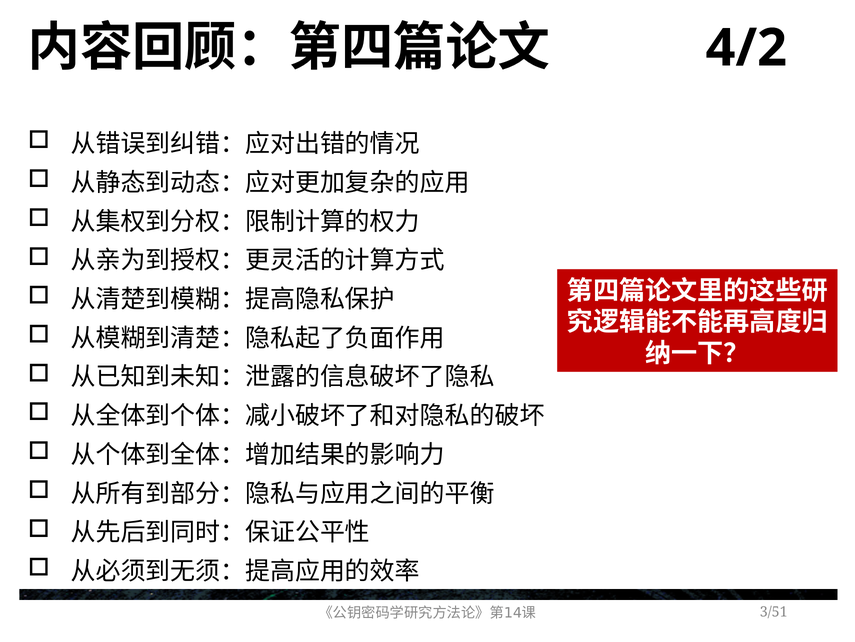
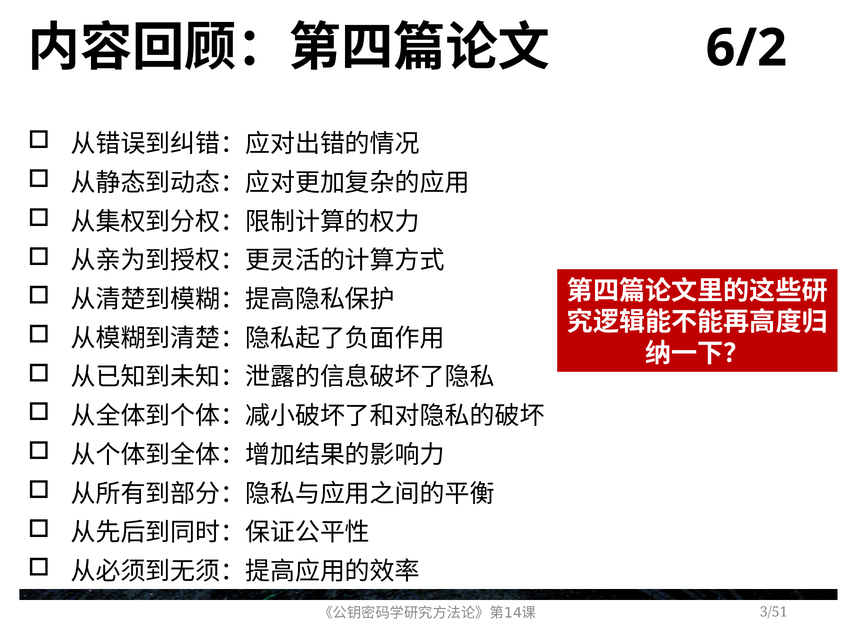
4/2: 4/2 -> 6/2 (746, 48)
